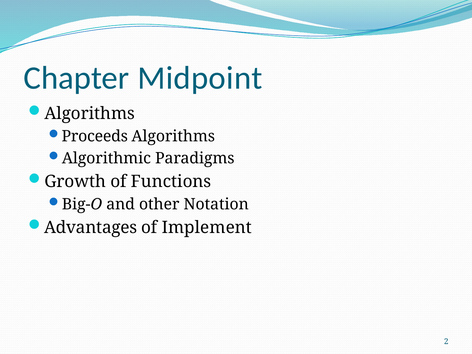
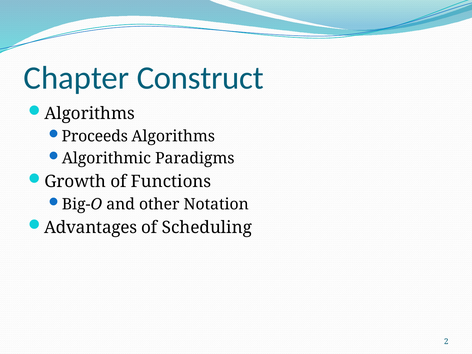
Midpoint: Midpoint -> Construct (200, 78)
Implement: Implement -> Scheduling (207, 228)
